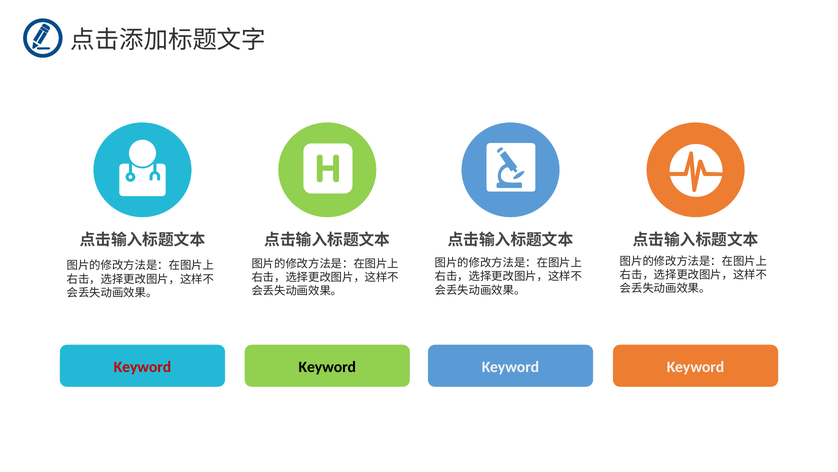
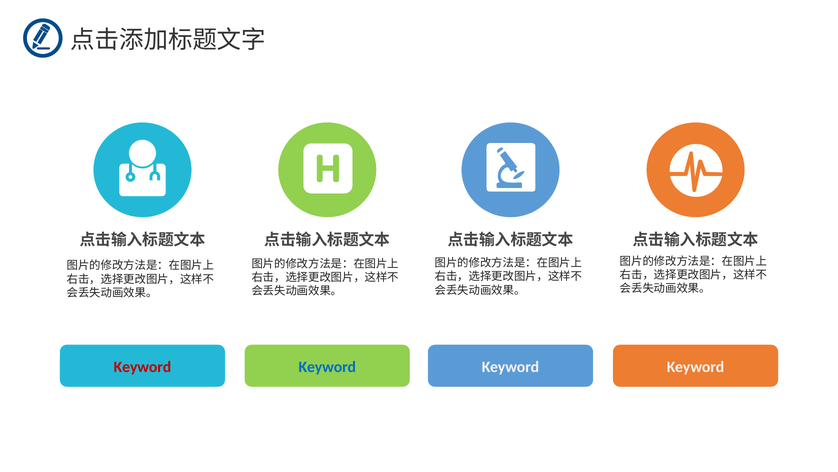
Keyword colour: black -> blue (327, 366)
